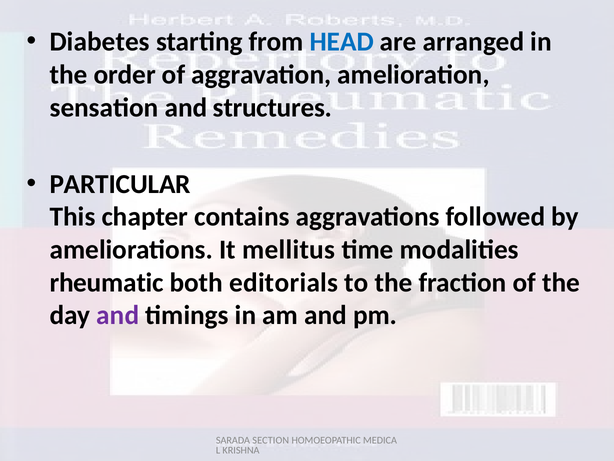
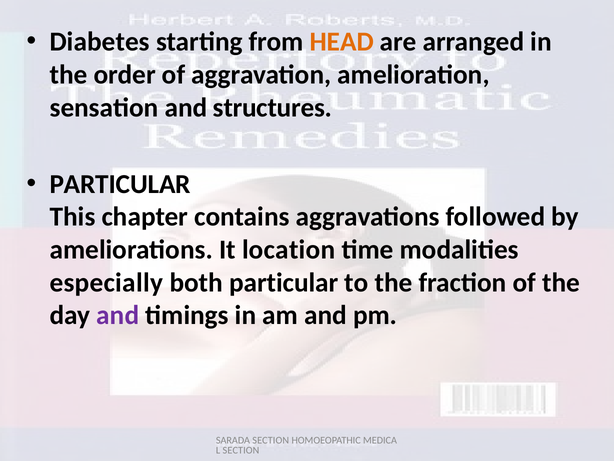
HEAD colour: blue -> orange (342, 42)
mellitus: mellitus -> location (289, 249)
rheumatic: rheumatic -> especially (106, 282)
both editorials: editorials -> particular (284, 282)
KRISHNA: KRISHNA -> SECTION (241, 450)
